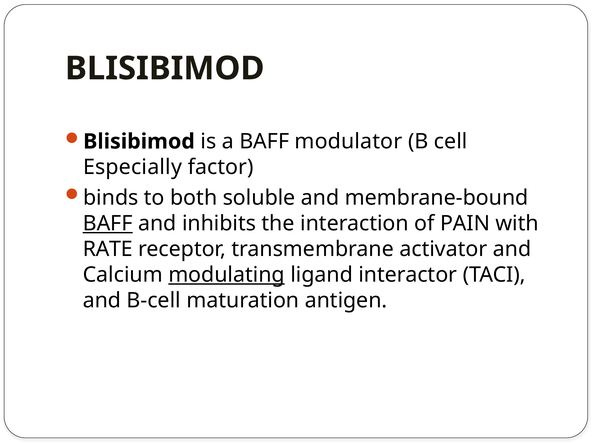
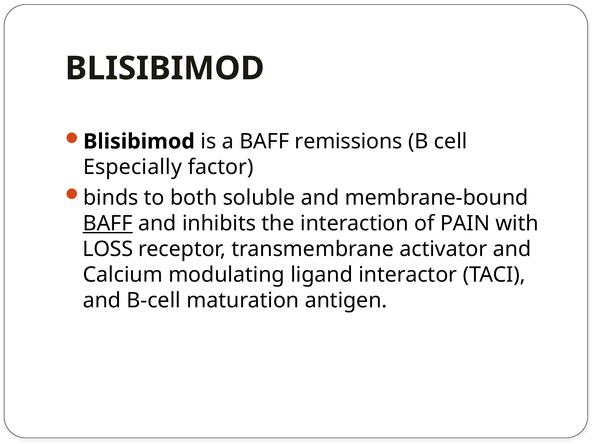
modulator: modulator -> remissions (349, 142)
RATE: RATE -> LOSS (108, 249)
modulating underline: present -> none (227, 275)
